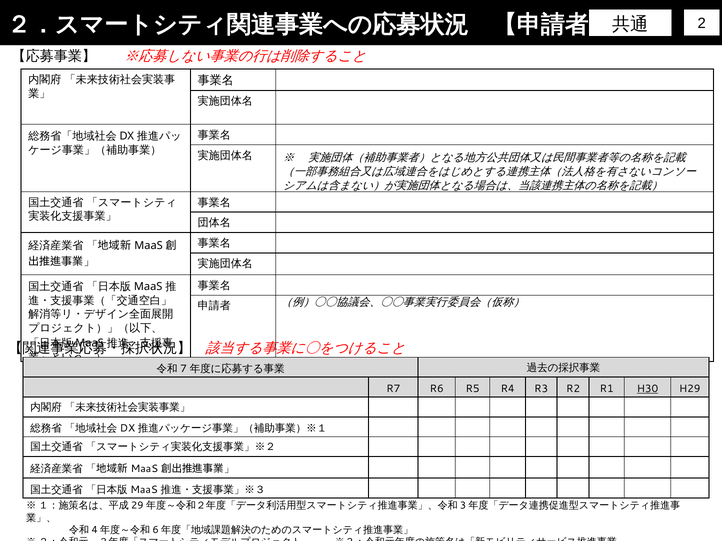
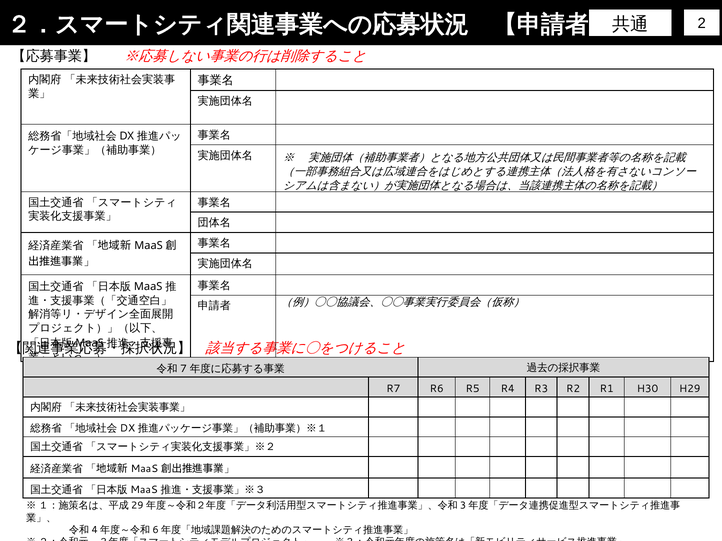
H30 underline: present -> none (648, 389)
